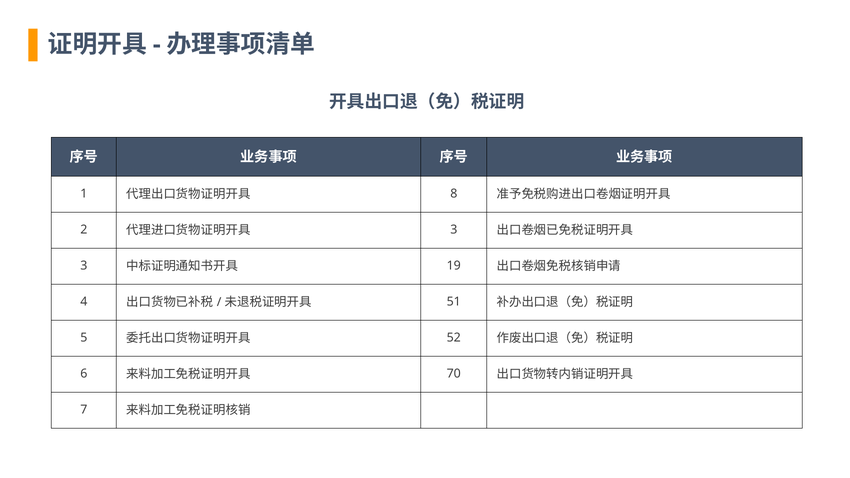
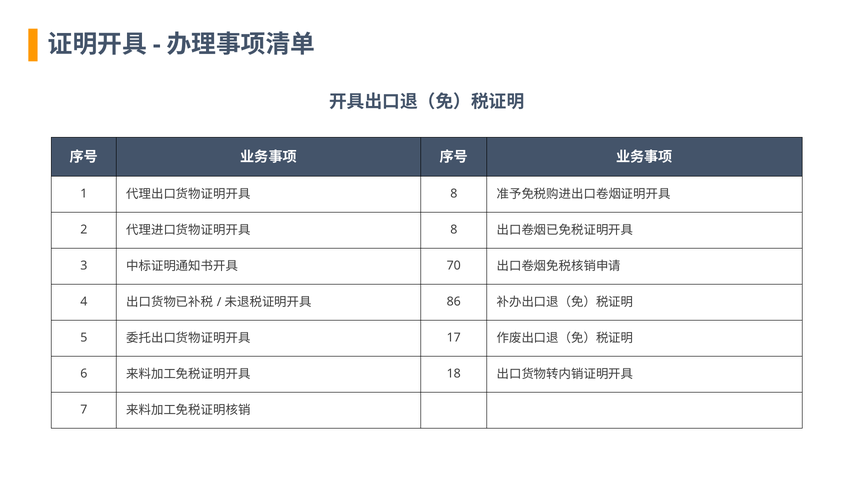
3: 3 -> 8 (454, 230)
19: 19 -> 70 (454, 266)
51: 51 -> 86 (454, 302)
52: 52 -> 17 (454, 338)
70: 70 -> 18 (454, 374)
